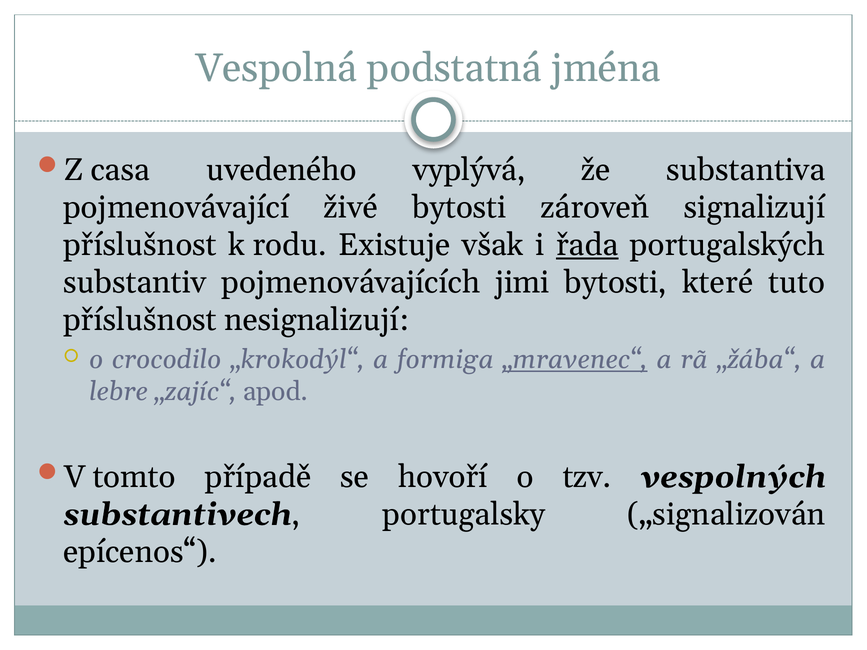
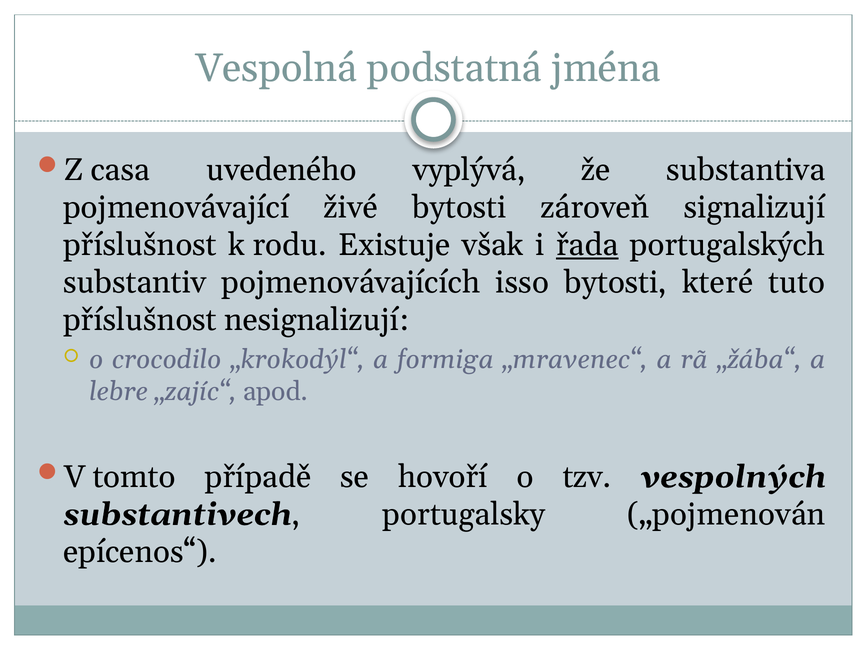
jimi: jimi -> isso (522, 283)
„mravenec“ underline: present -> none (575, 360)
„signalizován: „signalizován -> „pojmenován (726, 515)
